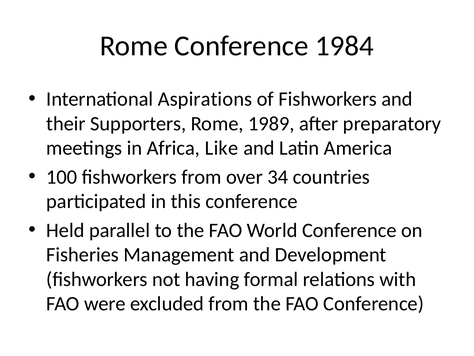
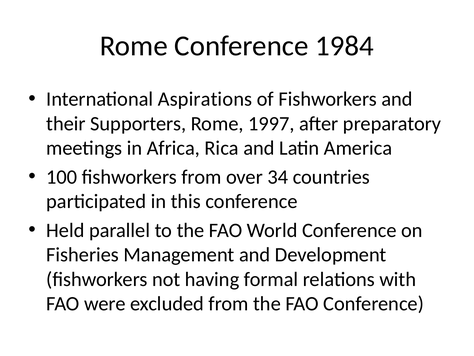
1989: 1989 -> 1997 (271, 124)
Like: Like -> Rica (222, 148)
